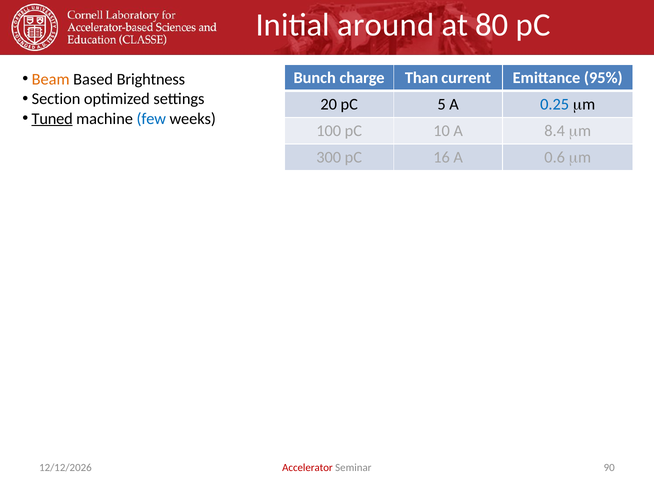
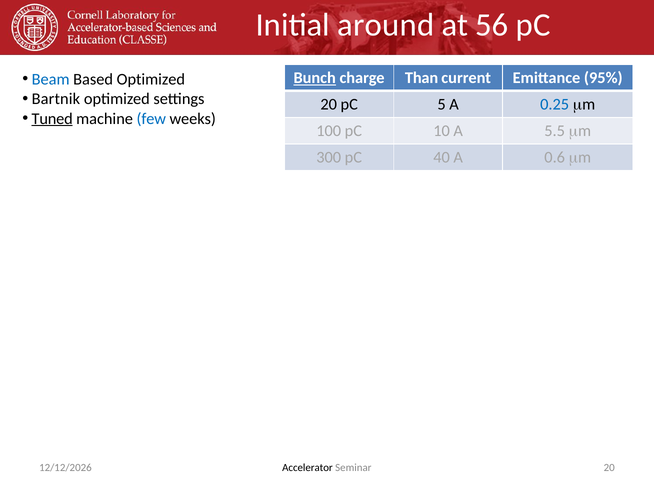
80: 80 -> 56 (492, 25)
Beam colour: orange -> blue (51, 80)
Based Brightness: Brightness -> Optimized (151, 80)
Bunch underline: none -> present (315, 78)
Section: Section -> Bartnik (56, 99)
8.4: 8.4 -> 5.5 (555, 131)
16: 16 -> 40 (442, 158)
Accelerator colour: red -> black (307, 468)
Seminar 90: 90 -> 20 (609, 468)
